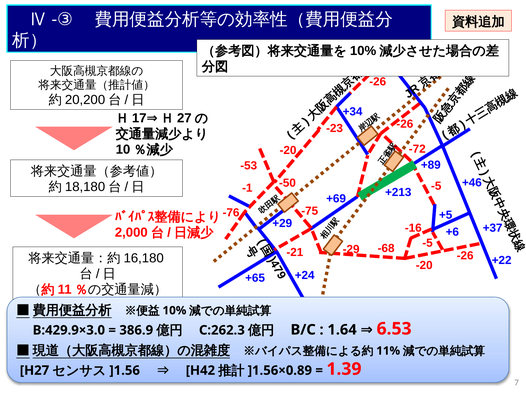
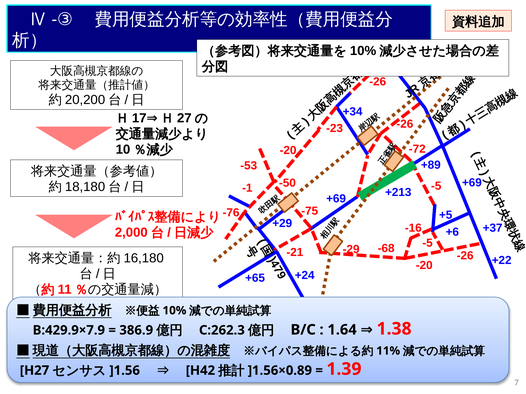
+46: +46 -> +69 (472, 183)
B:429.9×3.0: B:429.9×3.0 -> B:429.9×7.9 (69, 331)
6.53: 6.53 -> 1.38 (394, 329)
